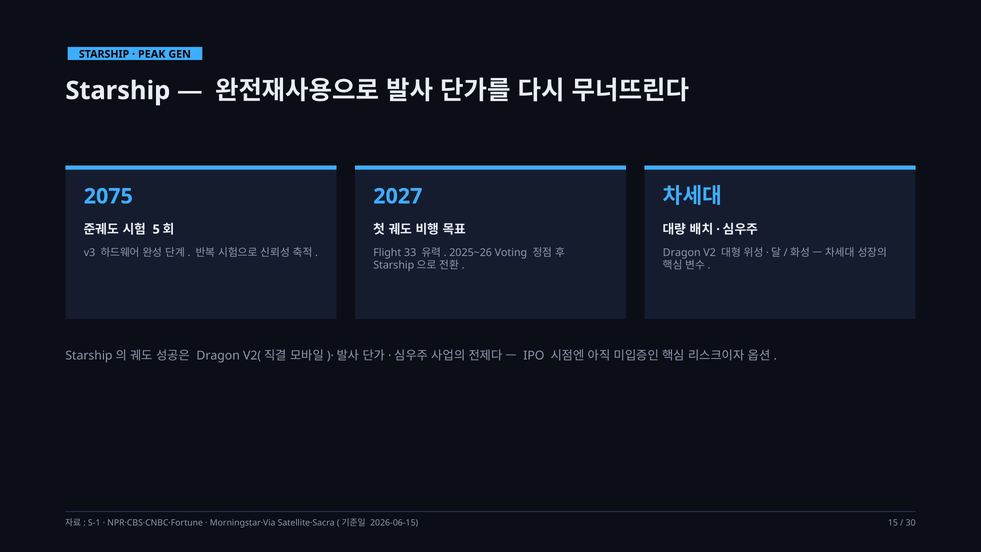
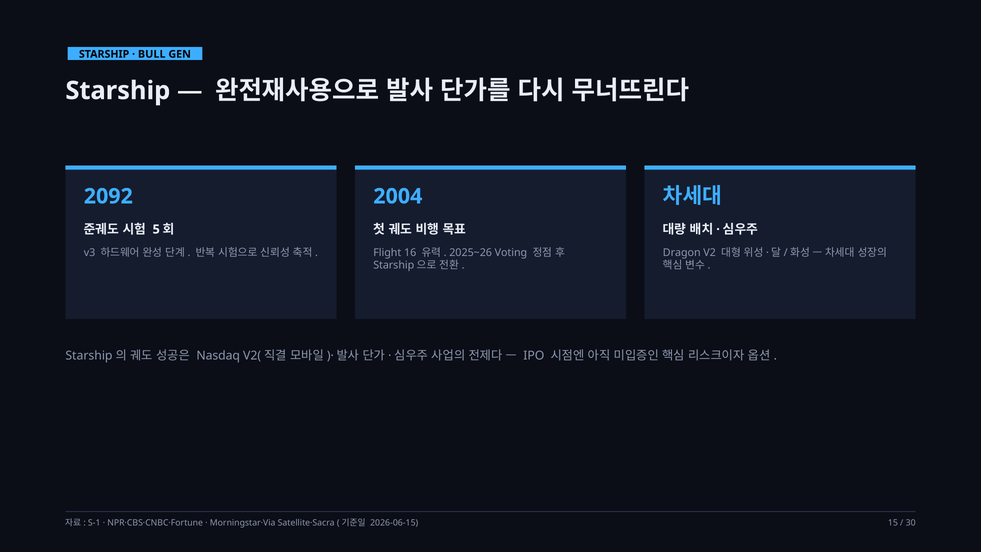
PEAK: PEAK -> BULL (152, 54)
2075: 2075 -> 2092 (108, 196)
2027: 2027 -> 2004 (398, 196)
33: 33 -> 16 (410, 252)
Dragon: Dragon -> Nasdaq (218, 356)
